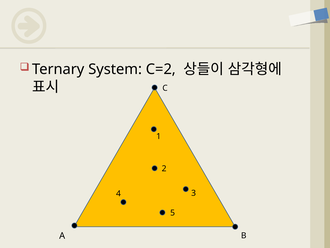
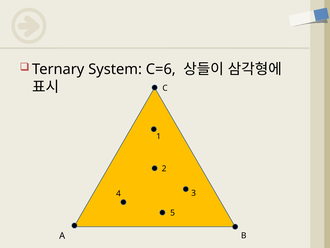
C=2: C=2 -> C=6 (161, 69)
